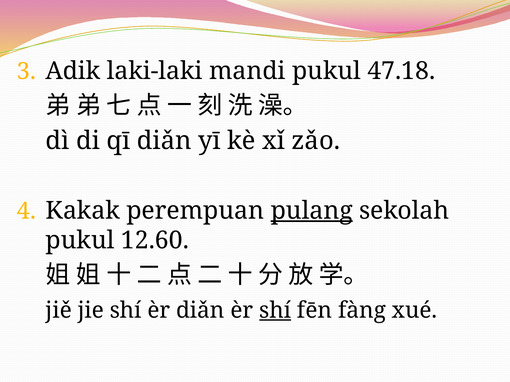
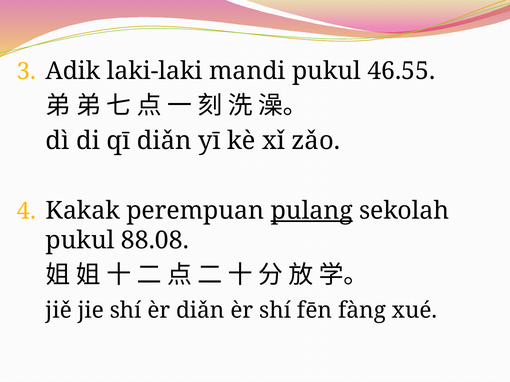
47.18: 47.18 -> 46.55 (401, 71)
12.60: 12.60 -> 88.08 (155, 241)
shí underline: present -> none (275, 311)
